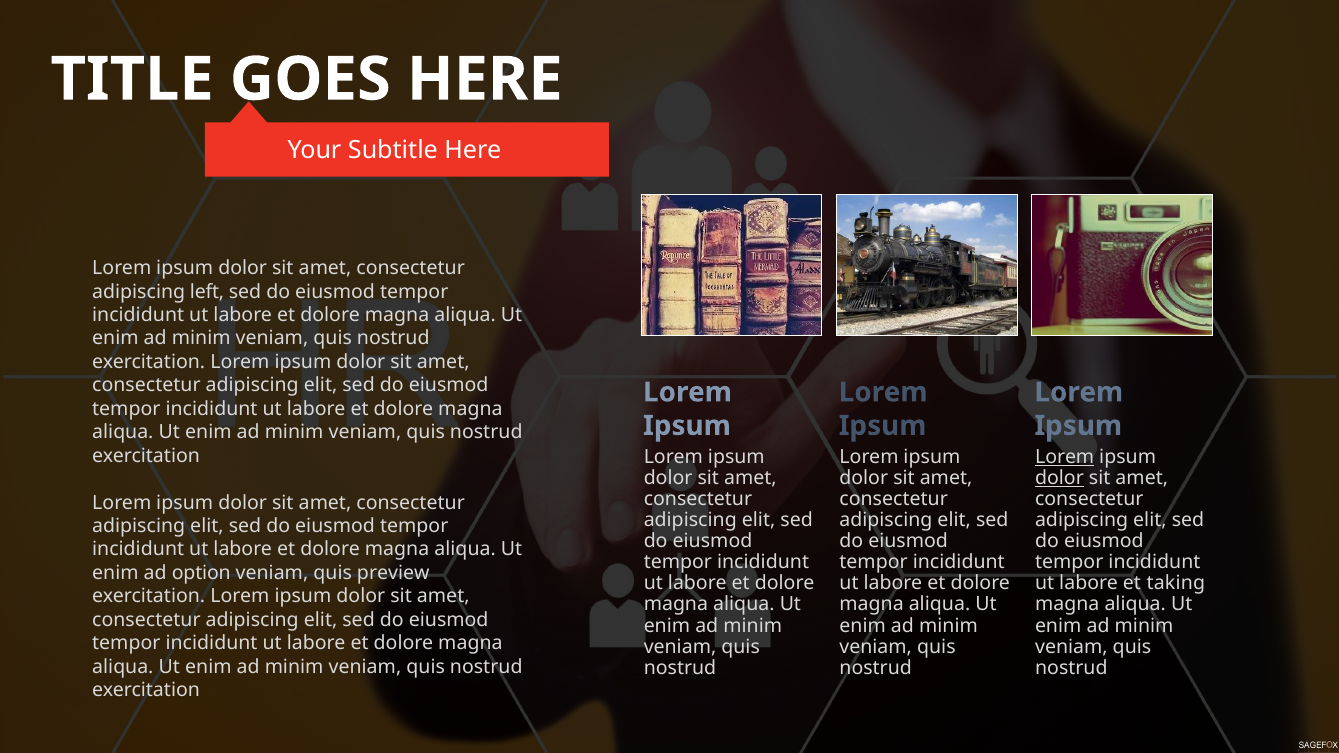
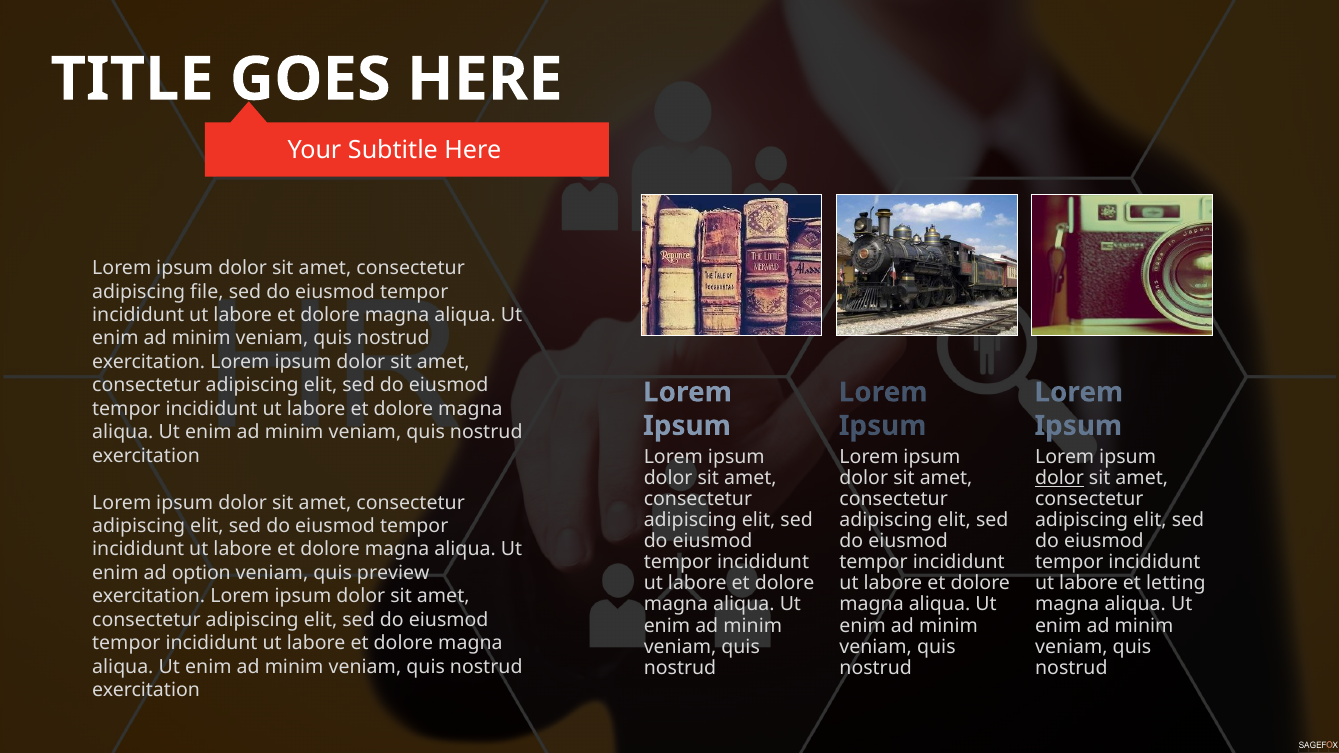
left: left -> file (207, 292)
Lorem underline: present -> none (1065, 457)
taking: taking -> letting (1176, 584)
